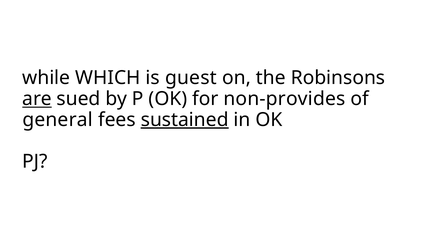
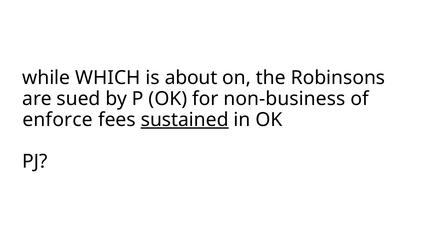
guest: guest -> about (191, 78)
are underline: present -> none (37, 99)
non-provides: non-provides -> non-business (284, 99)
general: general -> enforce (58, 120)
